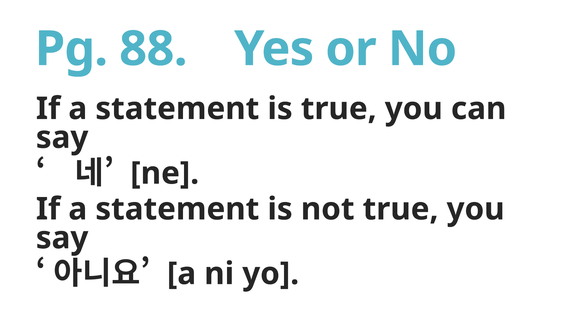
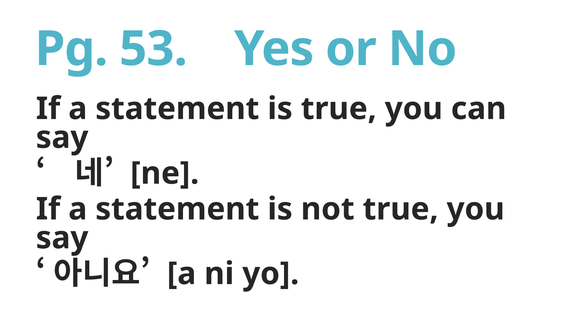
88: 88 -> 53 (153, 49)
